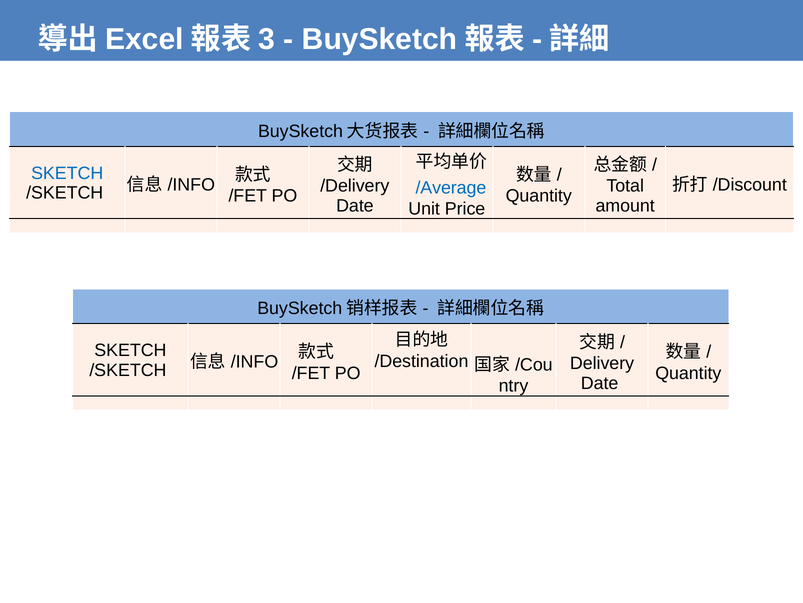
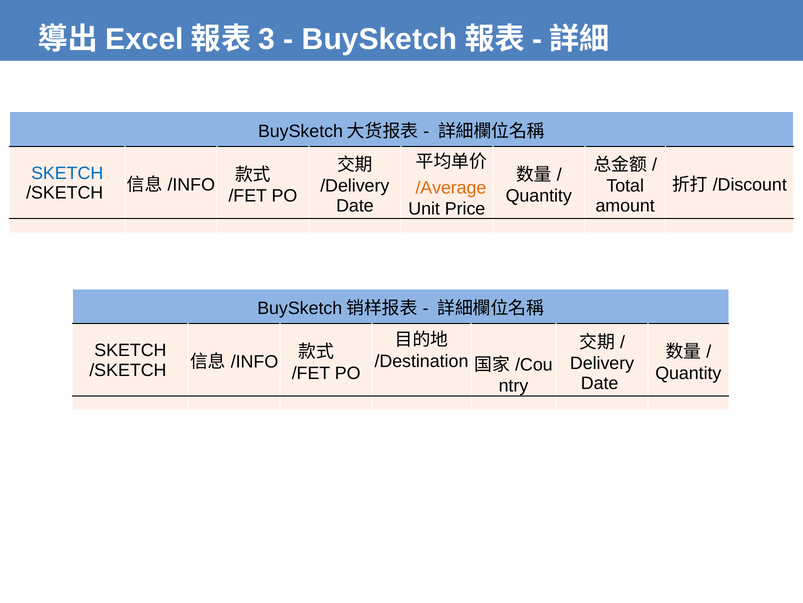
/Average colour: blue -> orange (451, 187)
